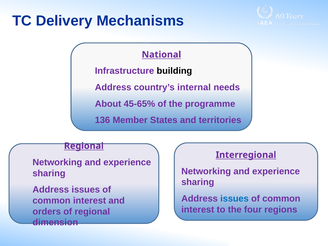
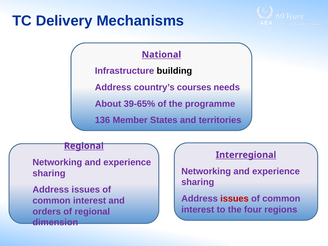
internal: internal -> courses (194, 87)
45-65%: 45-65% -> 39-65% (139, 104)
issues colour: blue -> red (234, 199)
